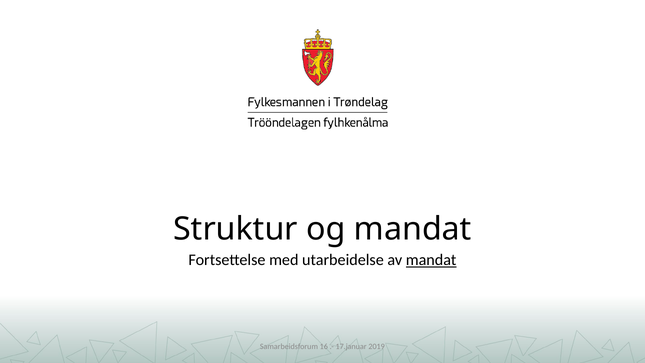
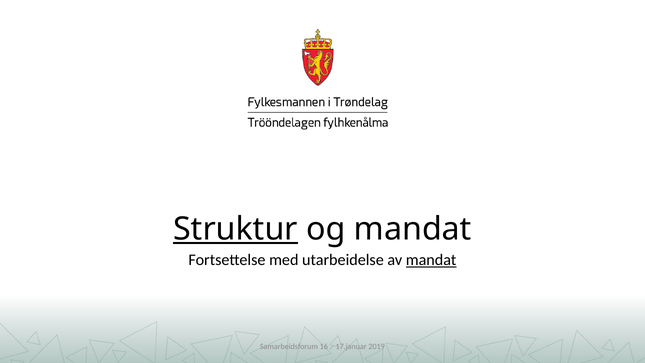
Struktur underline: none -> present (236, 229)
